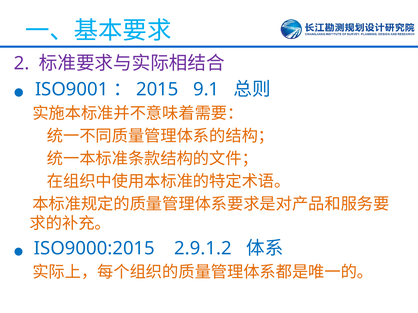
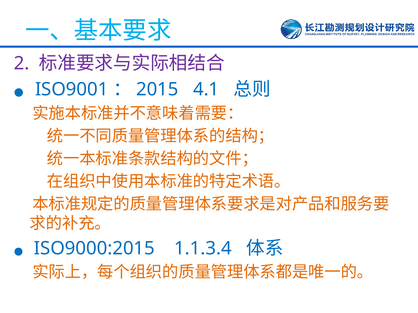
9.1: 9.1 -> 4.1 (206, 90)
2.9.1.2: 2.9.1.2 -> 1.1.3.4 (203, 249)
